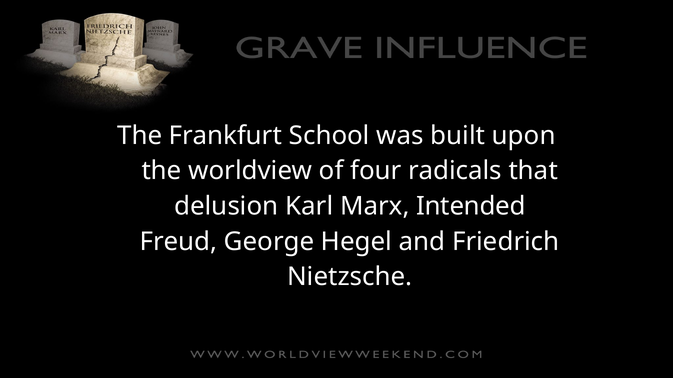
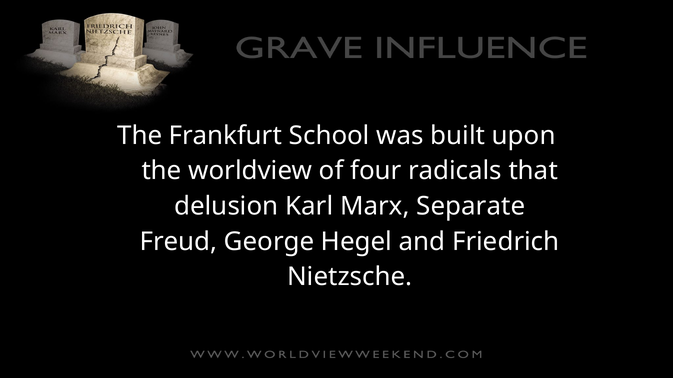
Intended: Intended -> Separate (471, 207)
